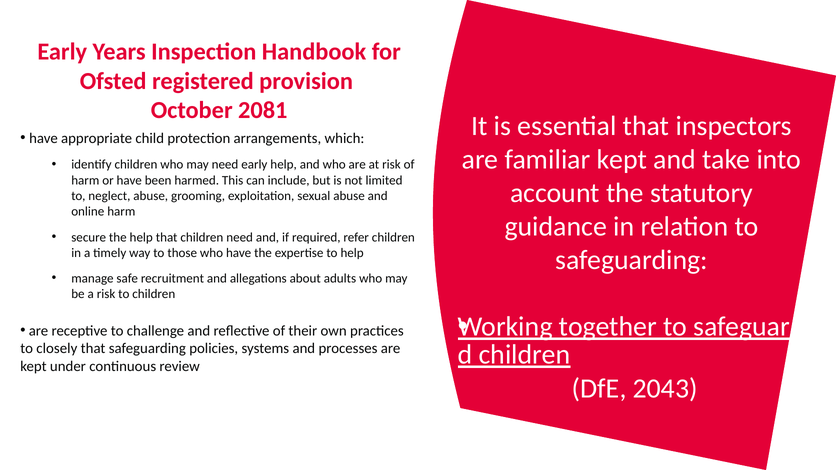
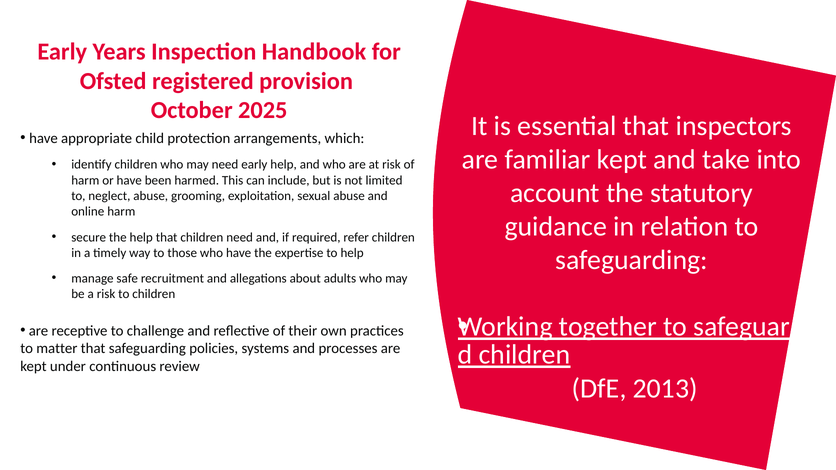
2081: 2081 -> 2025 (263, 110)
closely: closely -> matter (57, 349)
2043: 2043 -> 2013 (665, 389)
